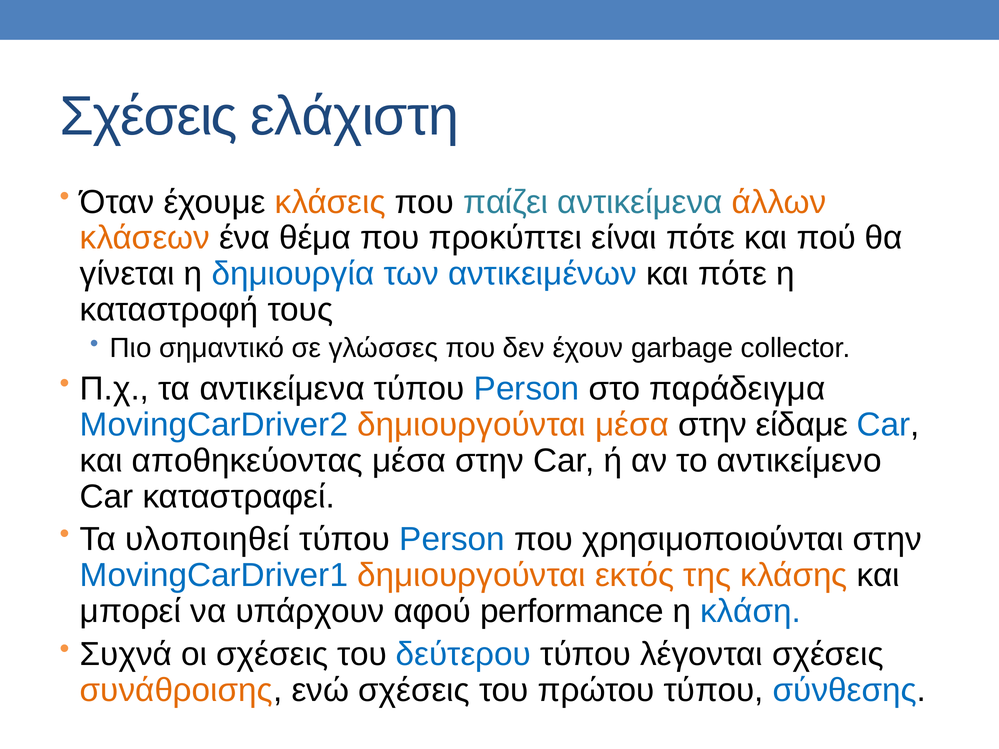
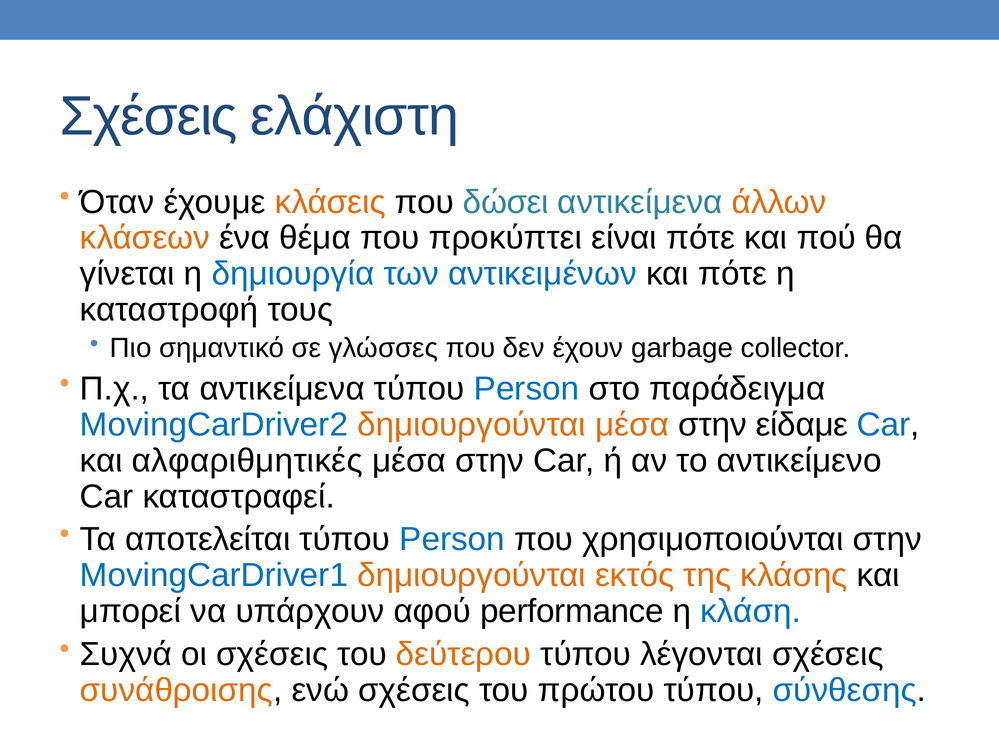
παίζει: παίζει -> δώσει (506, 202)
αποθηκεύοντας: αποθηκεύοντας -> αλφαριθμητικές (247, 461)
υλοποιηθεί: υλοποιηθεί -> αποτελείται (208, 540)
δεύτερου colour: blue -> orange (464, 655)
